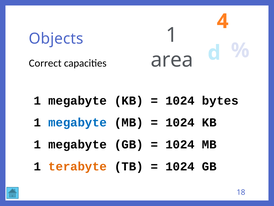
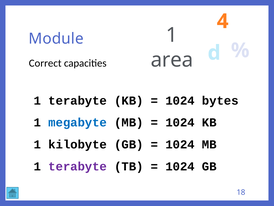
Objects: Objects -> Module (56, 38)
megabyte: megabyte -> terabyte (78, 100)
megabyte: megabyte -> kilobyte (78, 144)
terabyte colour: orange -> purple (78, 166)
